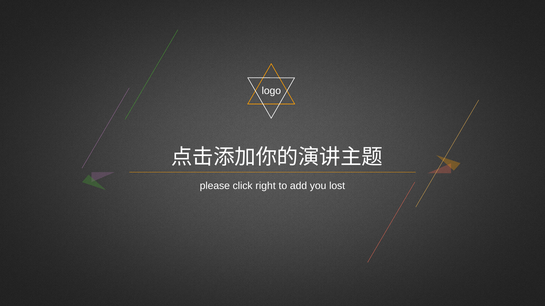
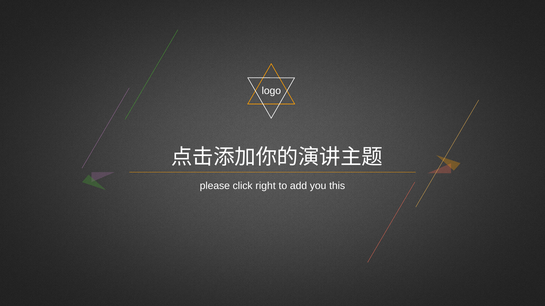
lost: lost -> this (337, 186)
